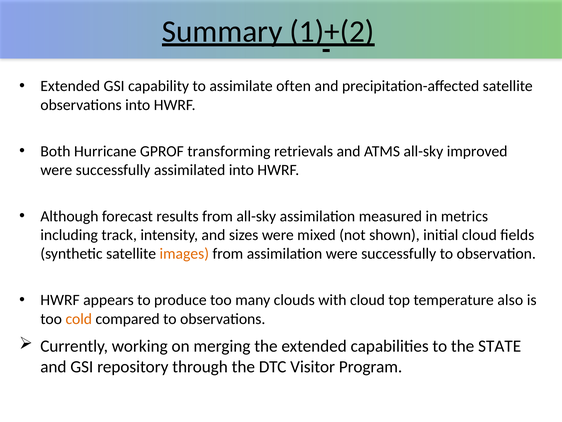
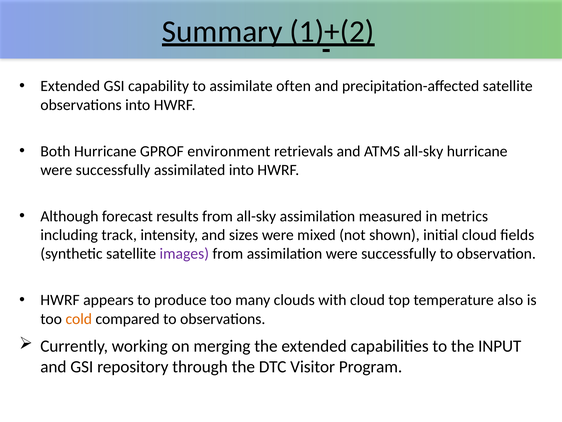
transforming: transforming -> environment (229, 151)
all-sky improved: improved -> hurricane (477, 151)
images colour: orange -> purple (184, 253)
STATE: STATE -> INPUT (500, 346)
